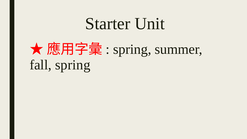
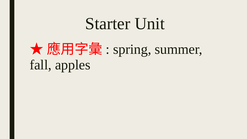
fall spring: spring -> apples (73, 65)
